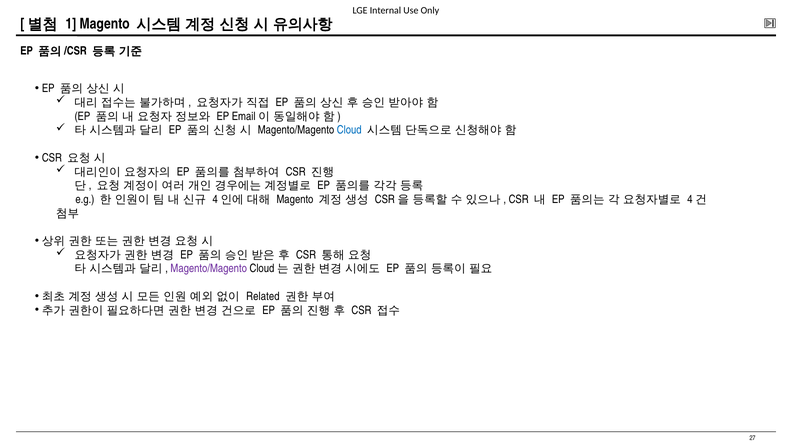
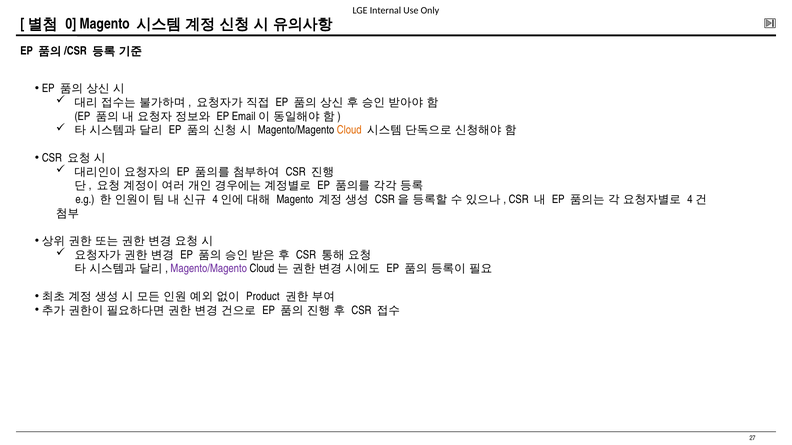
1: 1 -> 0 (71, 24)
Cloud colour: blue -> orange (349, 130)
Related: Related -> Product (263, 297)
